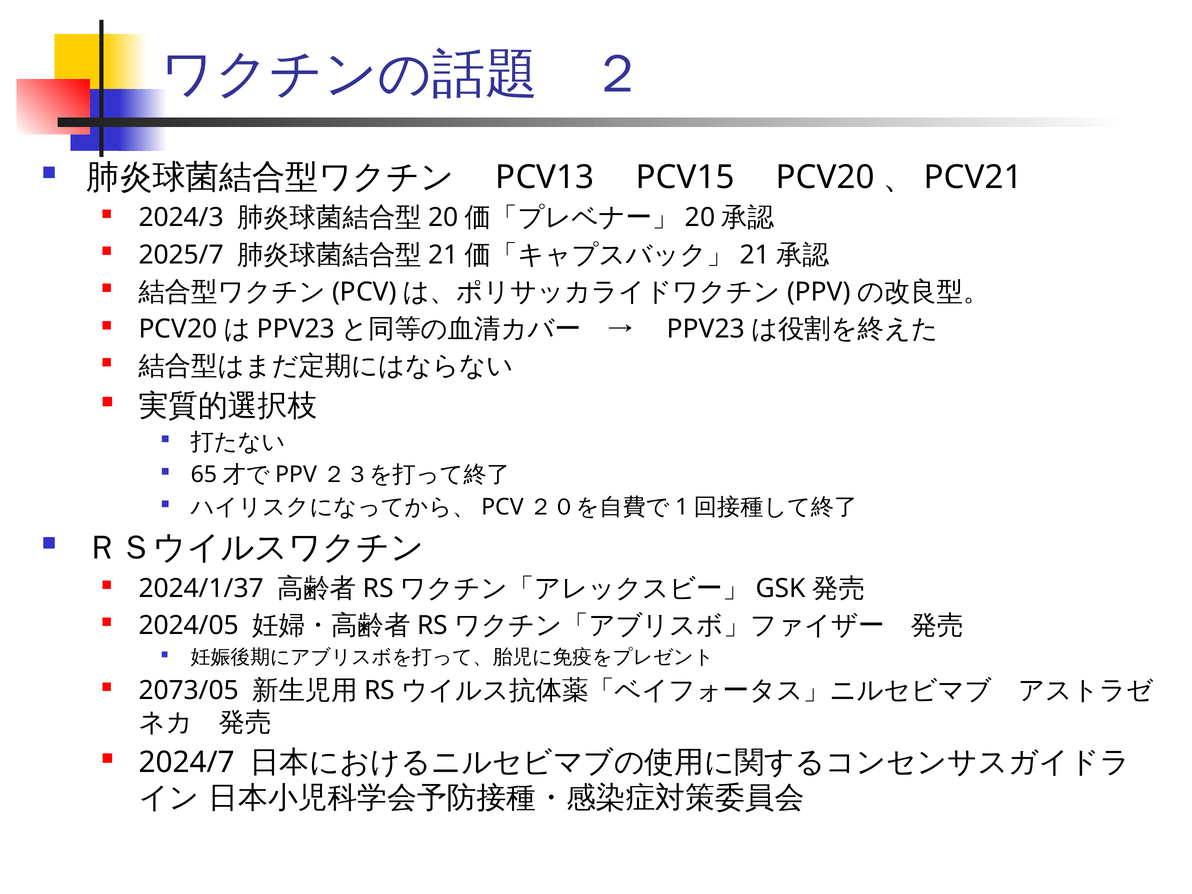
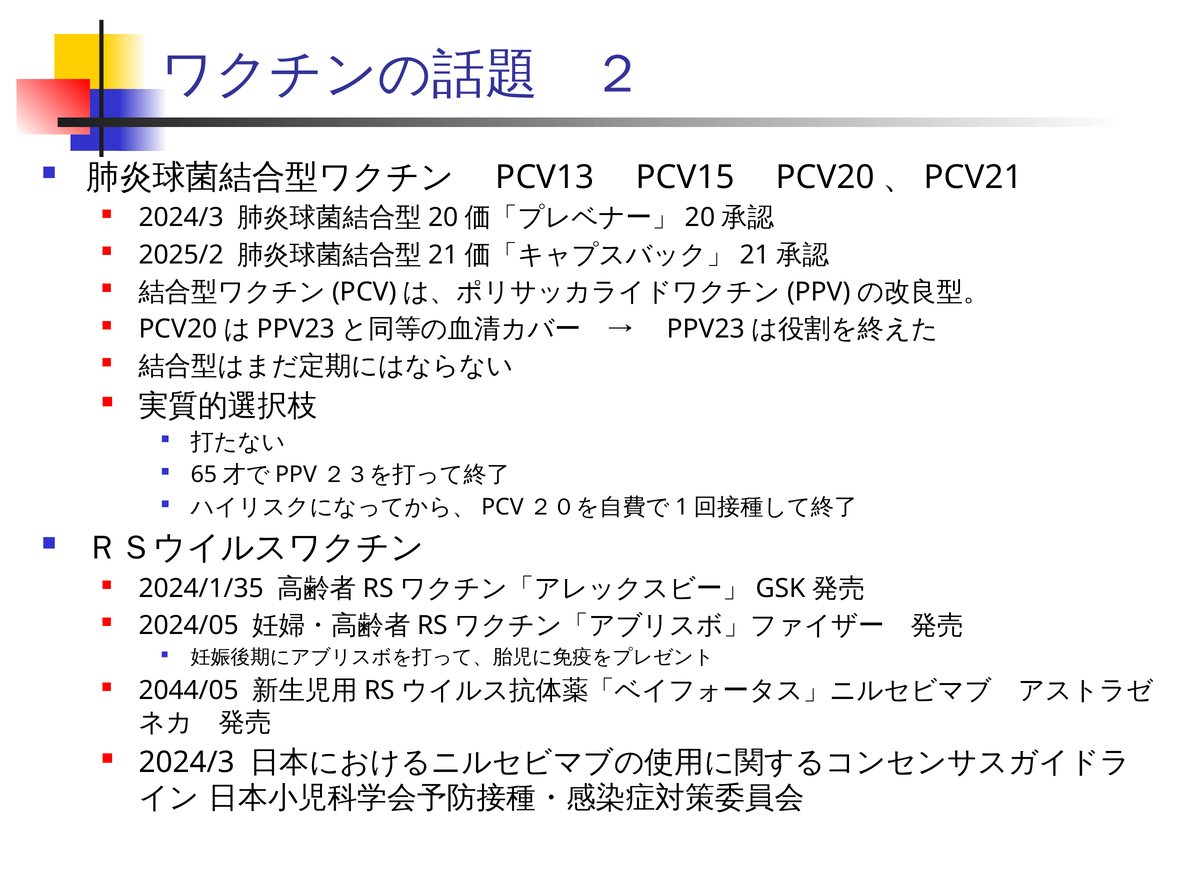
2025/7: 2025/7 -> 2025/2 (181, 255)
2024/1/37: 2024/1/37 -> 2024/1/35 (201, 589)
2073/05: 2073/05 -> 2044/05 (189, 691)
2024/7: 2024/7 -> 2024/3 (187, 762)
